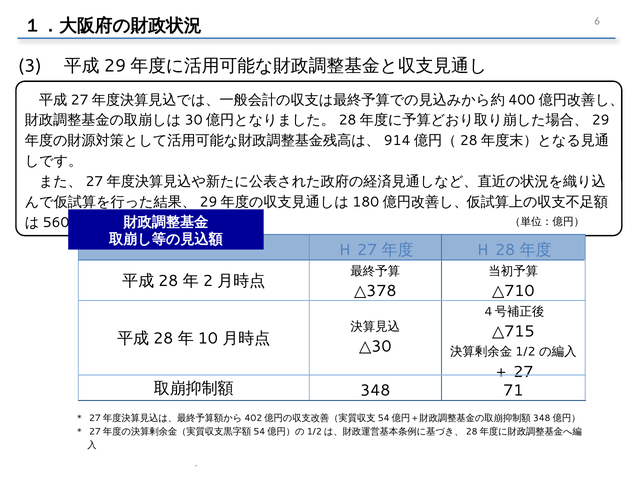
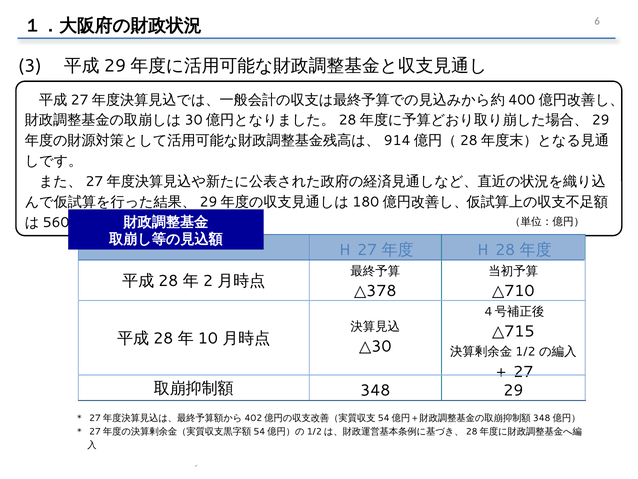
348 71: 71 -> 29 (513, 390)
